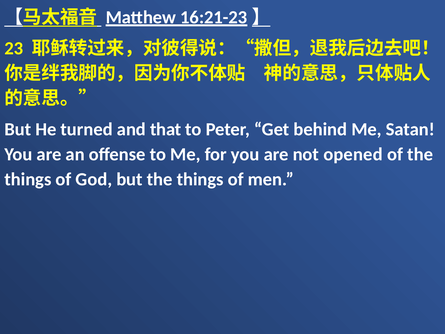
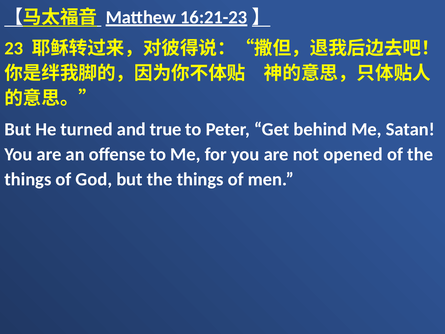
that: that -> true (166, 129)
